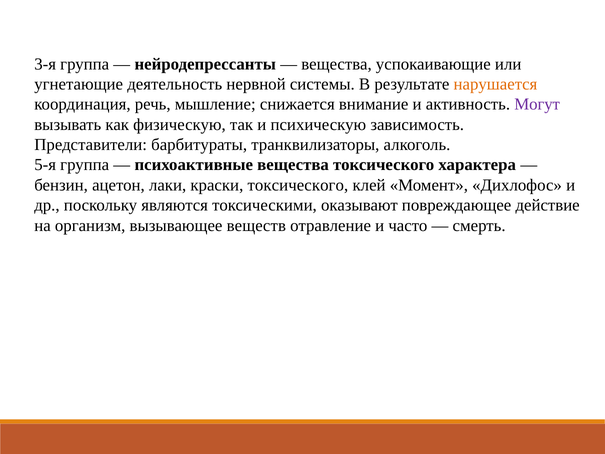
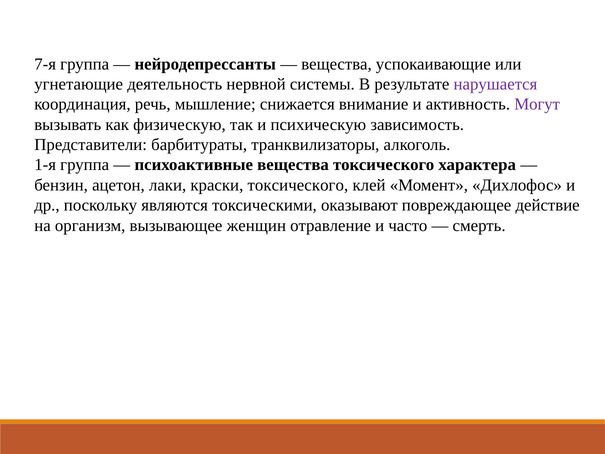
3-я: 3-я -> 7-я (45, 64)
нарушается colour: orange -> purple (495, 84)
5-я: 5-я -> 1-я (45, 165)
веществ: веществ -> женщин (256, 225)
